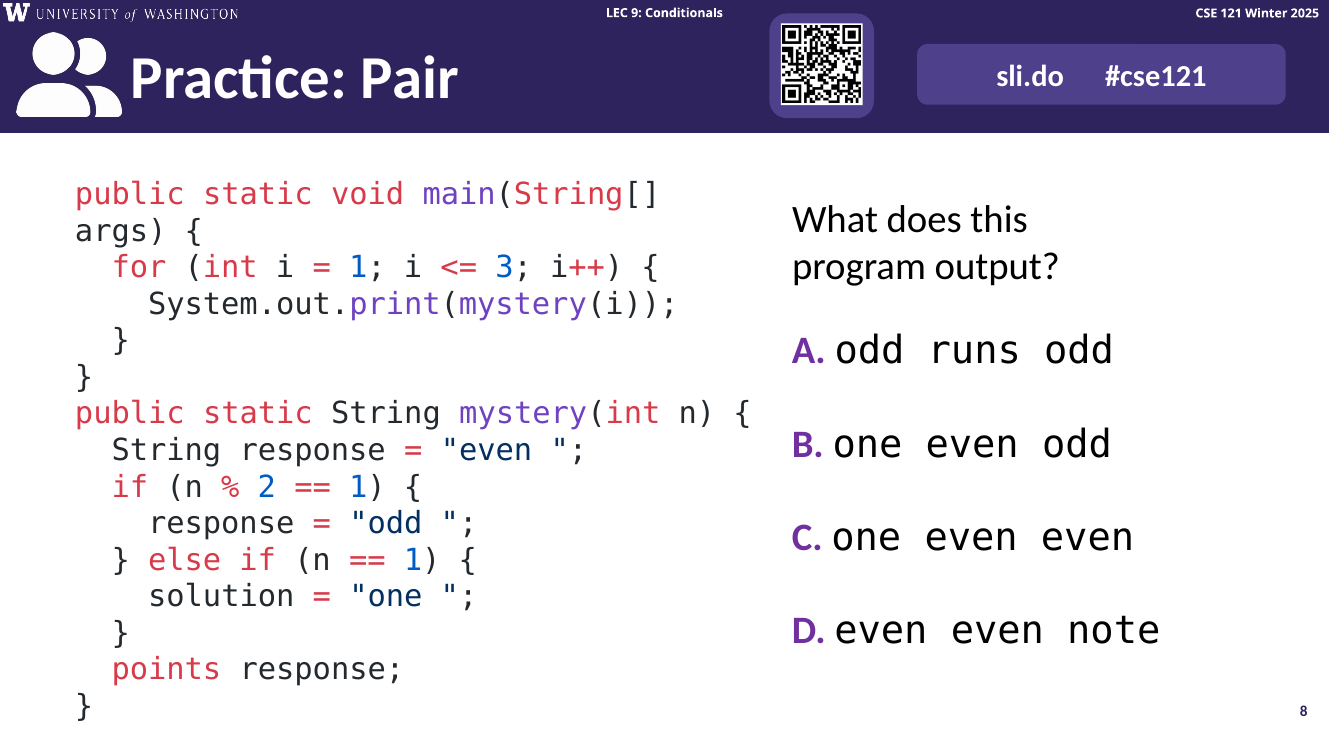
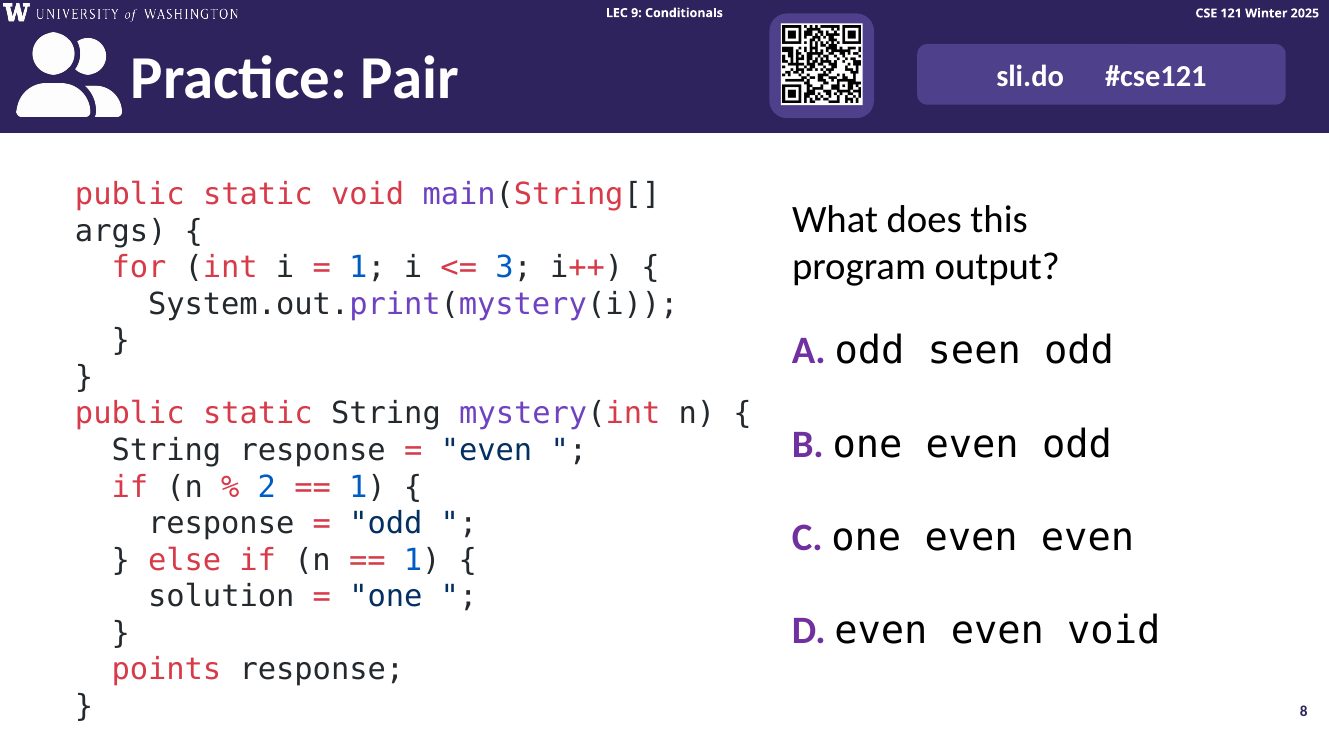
runs: runs -> seen (974, 351)
even note: note -> void (1114, 630)
